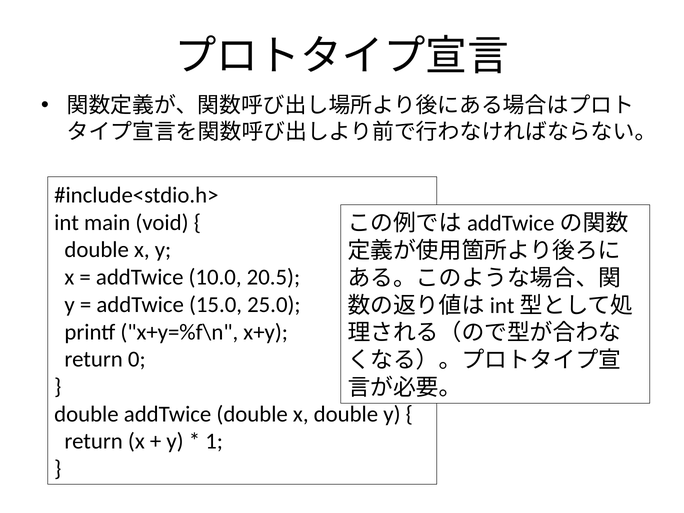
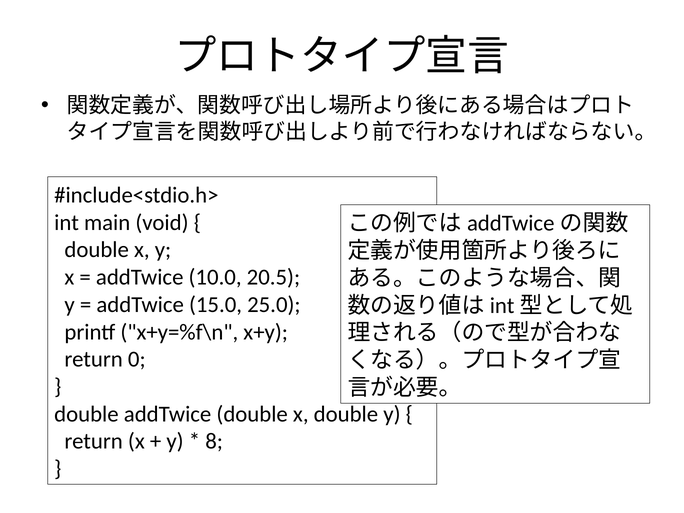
1: 1 -> 8 (214, 441)
